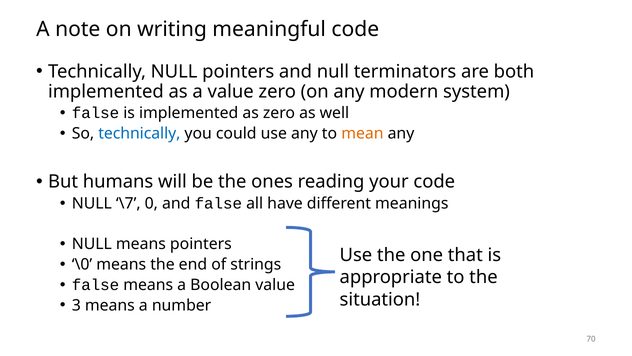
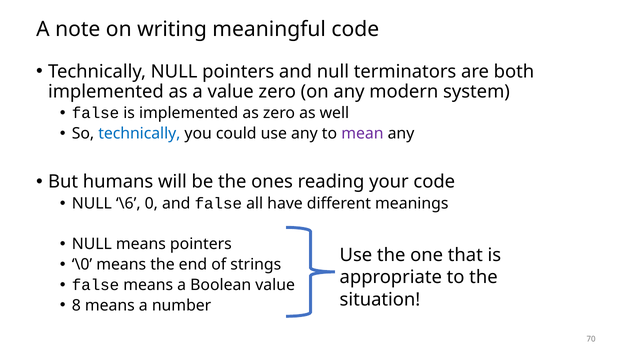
mean colour: orange -> purple (362, 133)
\7: \7 -> \6 (128, 203)
3: 3 -> 8 (76, 305)
